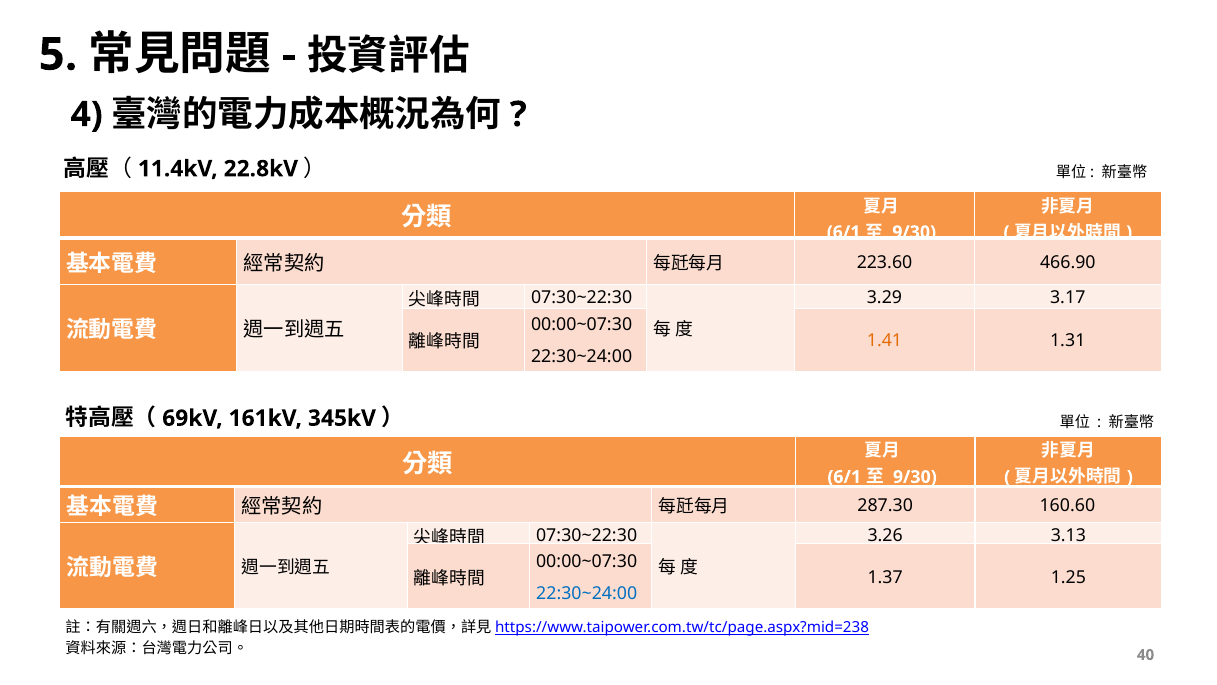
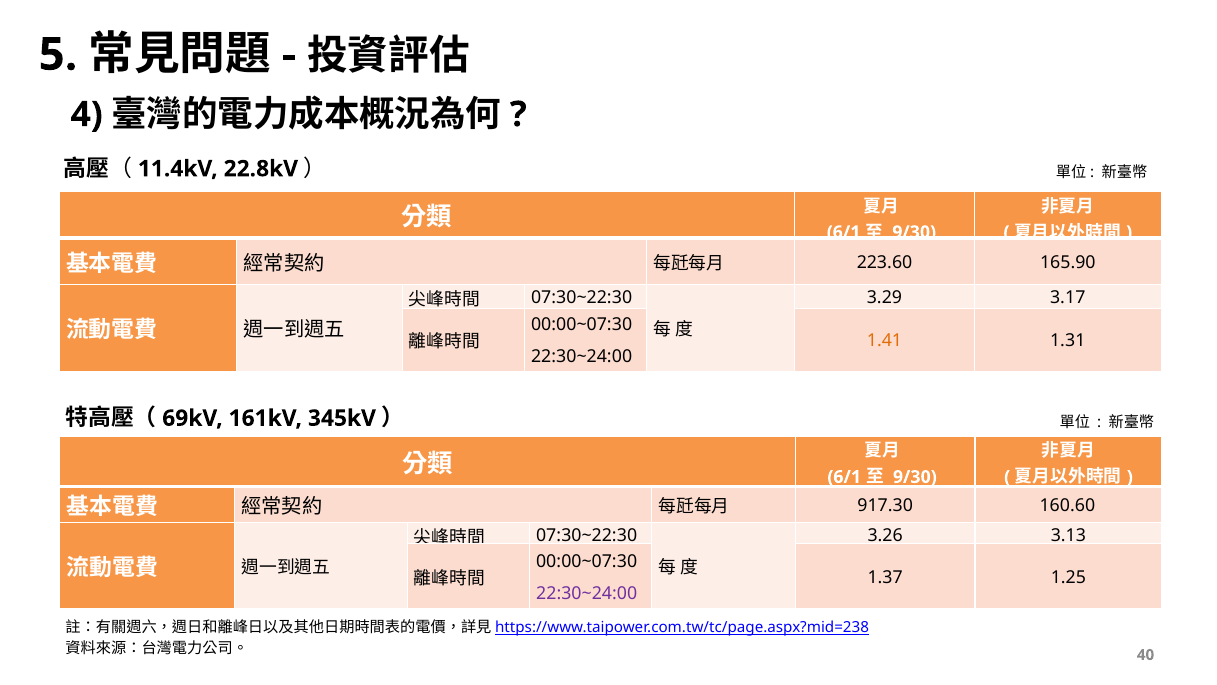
466.90: 466.90 -> 165.90 (1068, 262)
287.30: 287.30 -> 917.30 (885, 505)
22:30~24:00 colour: blue -> purple (587, 593)
